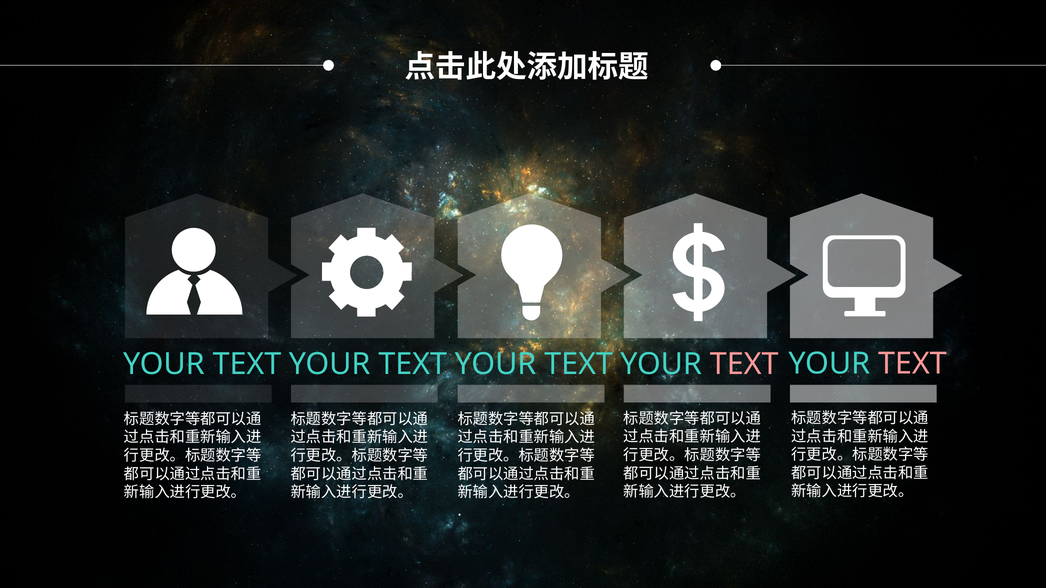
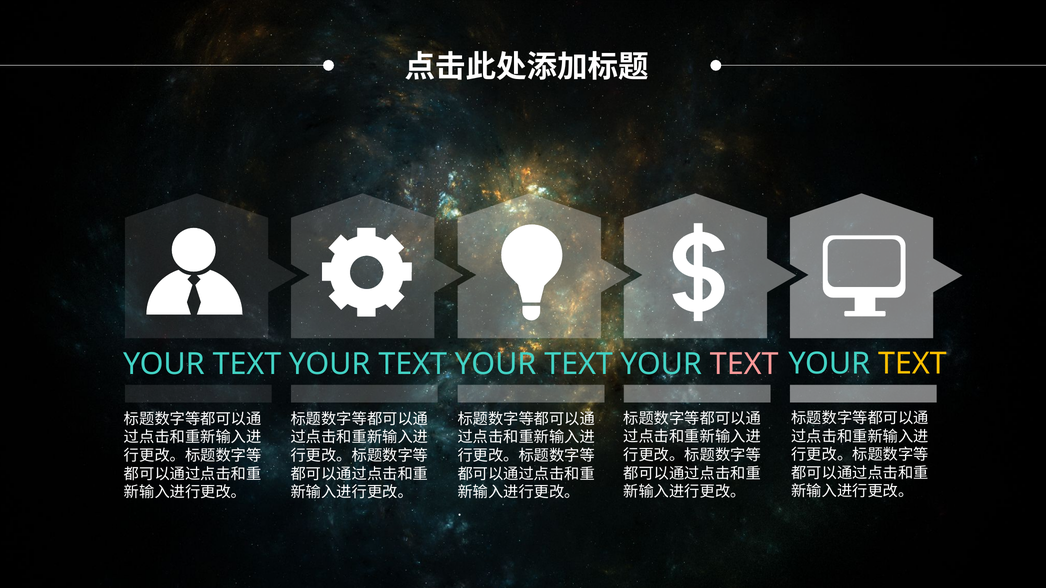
TEXT colour: pink -> yellow (912, 364)
